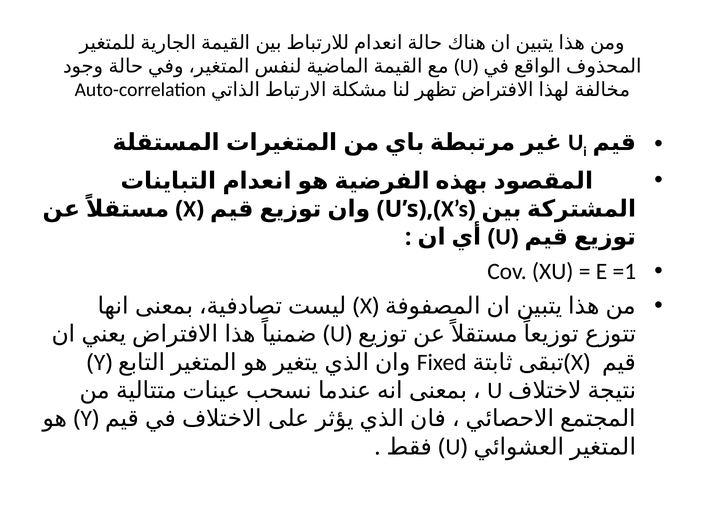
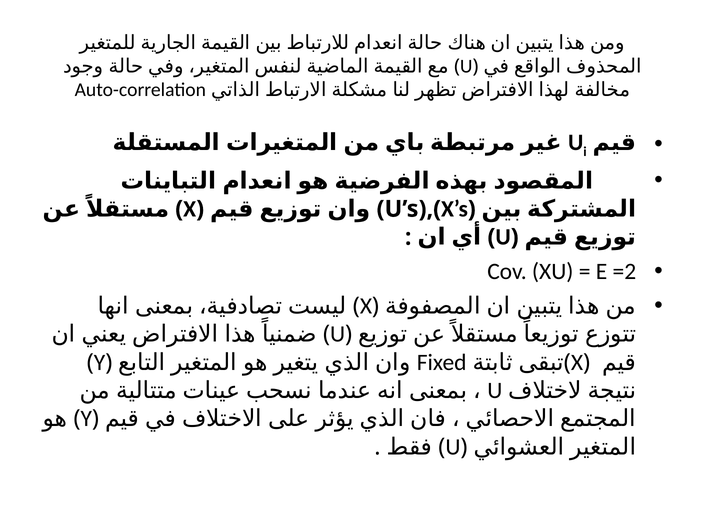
=1: =1 -> =2 (624, 272)
